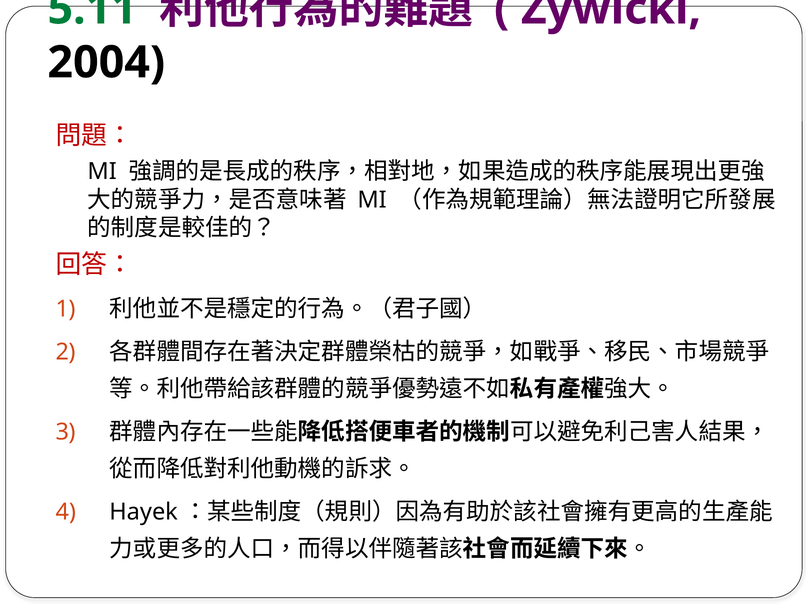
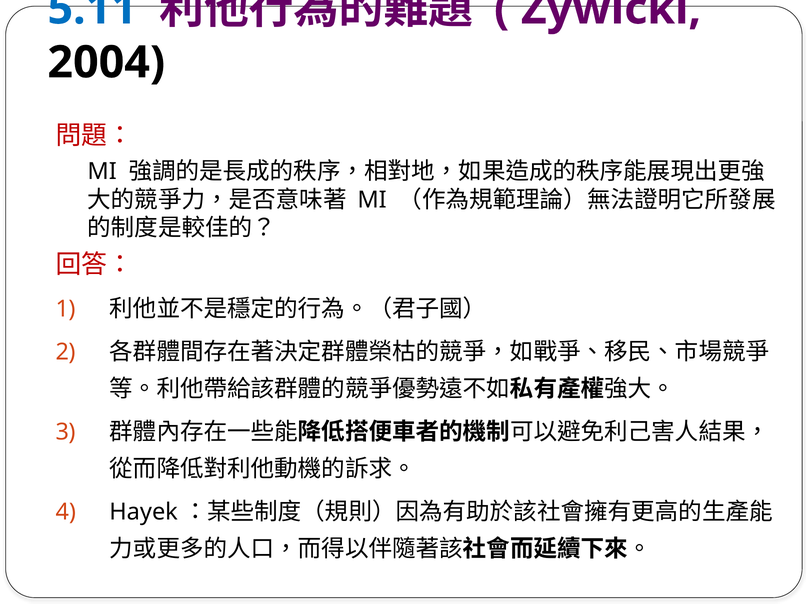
5.11 colour: green -> blue (92, 9)
